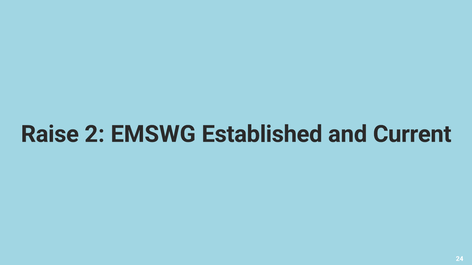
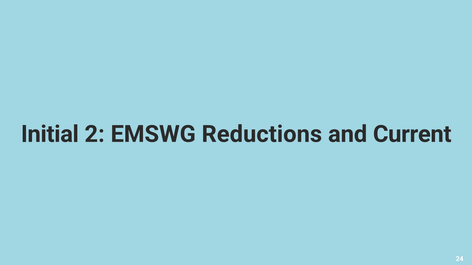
Raise: Raise -> Initial (50, 134)
Established: Established -> Reductions (262, 134)
